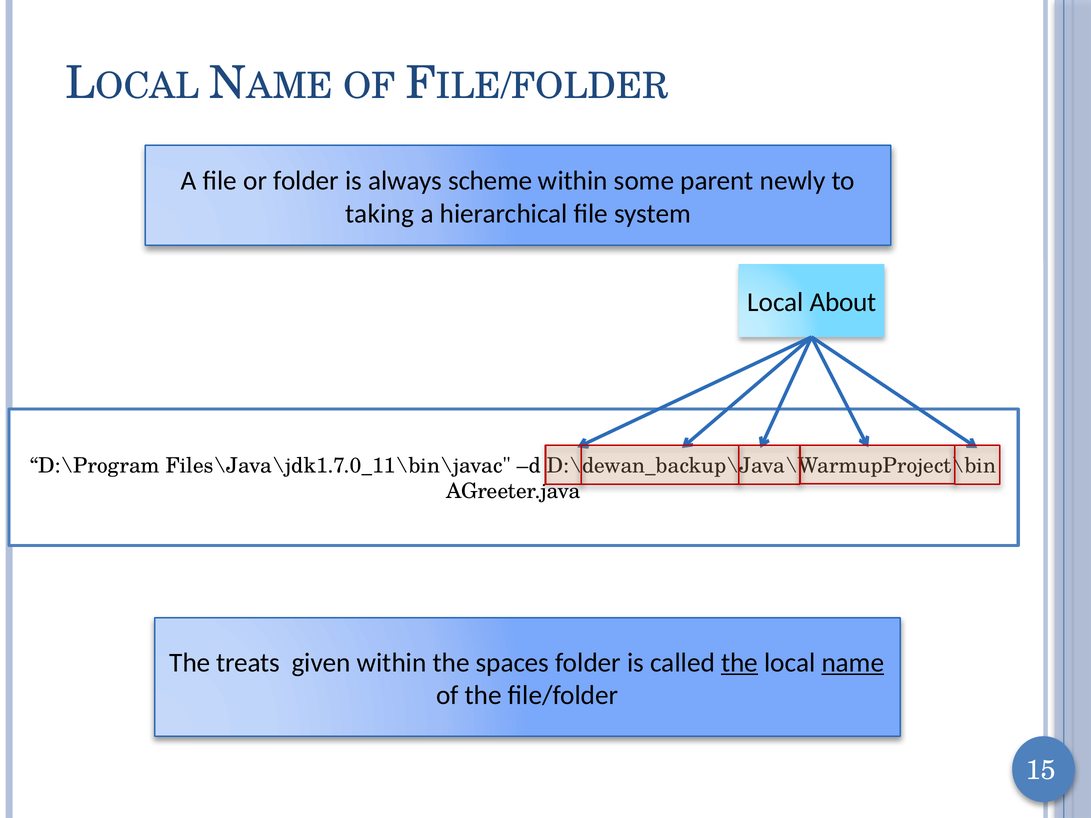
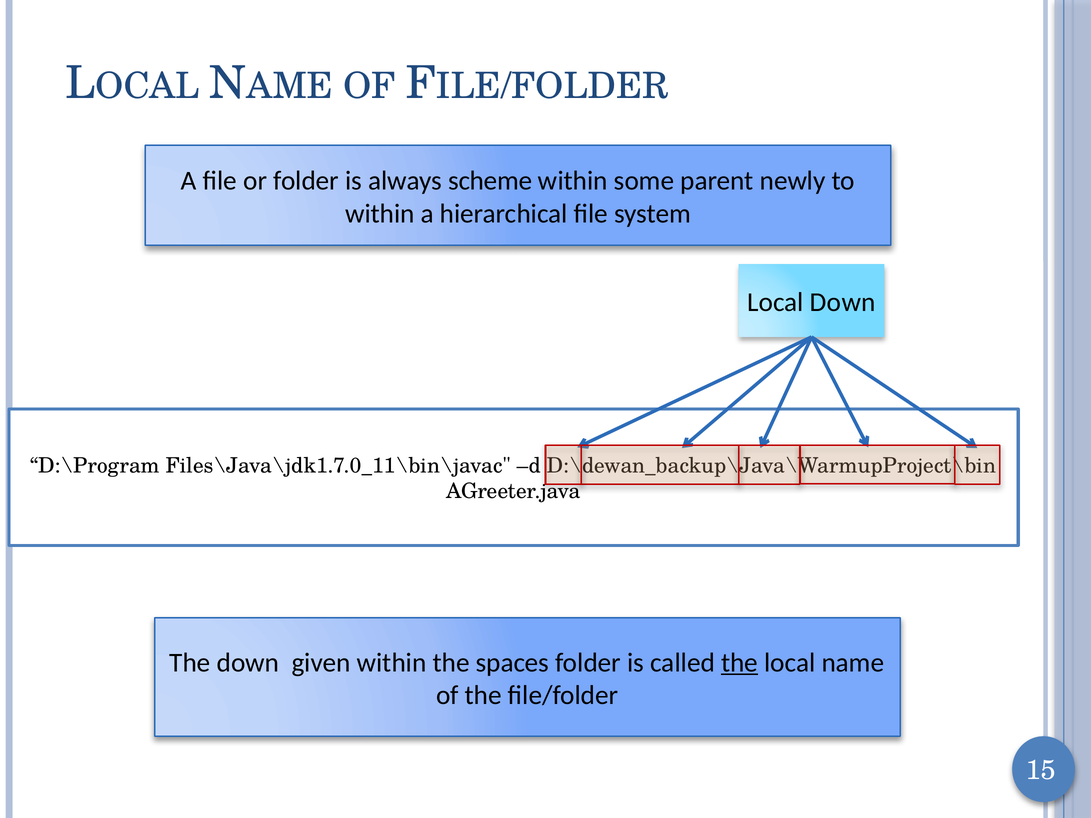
taking: taking -> within (380, 214)
Local About: About -> Down (843, 303)
The treats: treats -> down (248, 663)
name underline: present -> none (853, 663)
